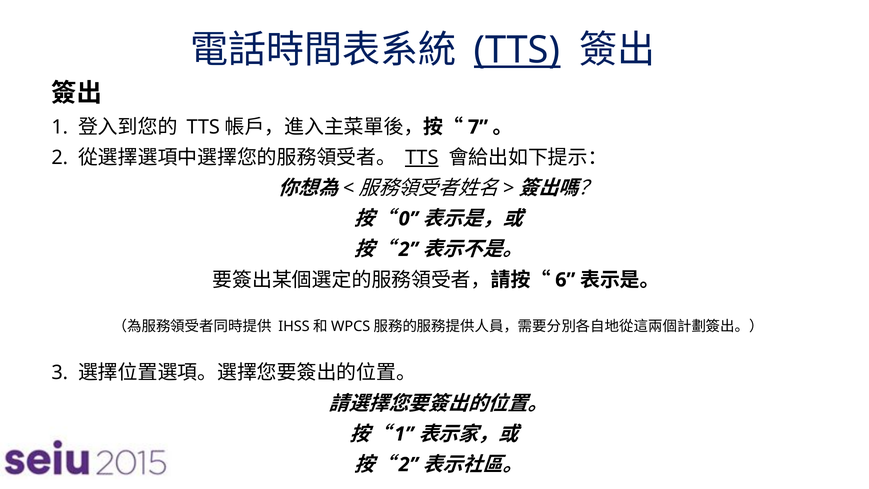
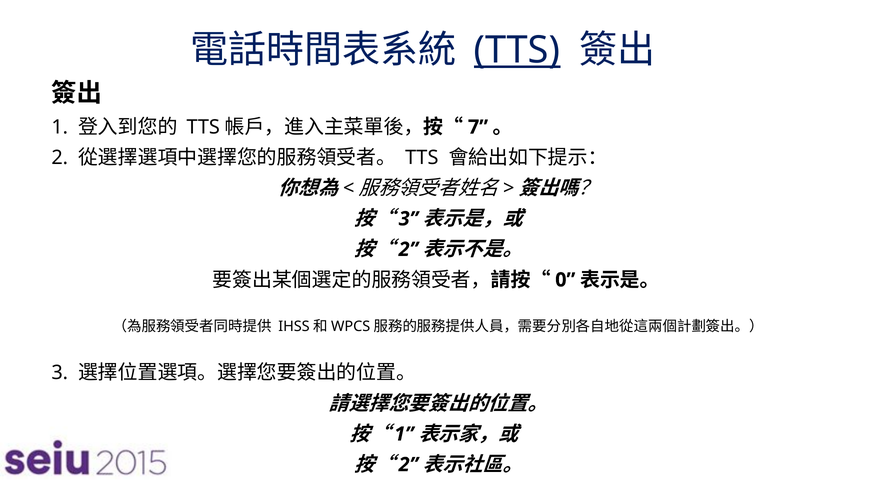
TTS underline: present -> none (422, 158)
0: 0 -> 3 (408, 219)
6: 6 -> 0 (565, 280)
